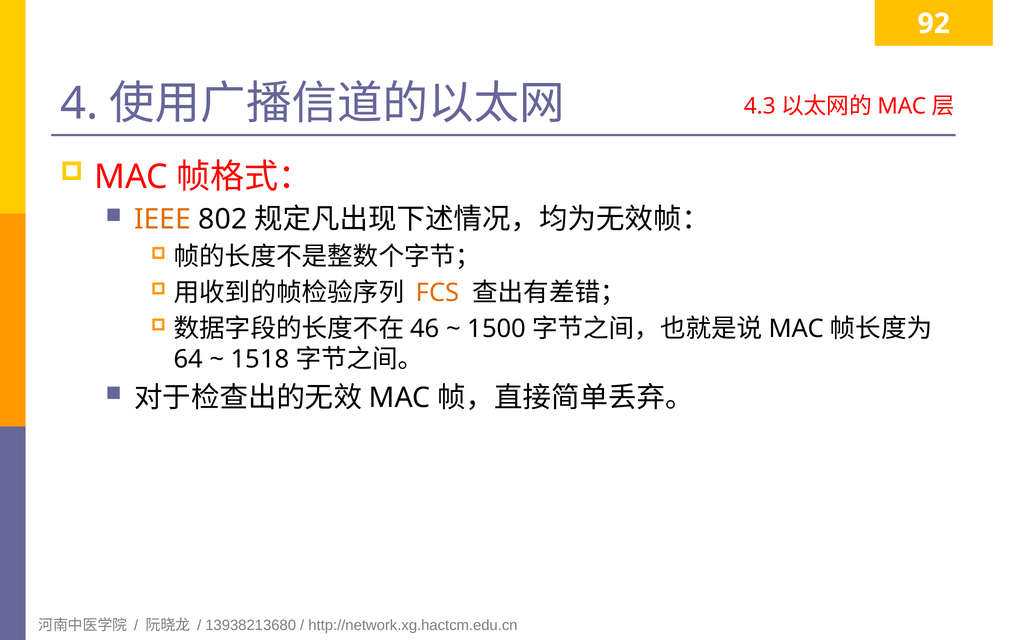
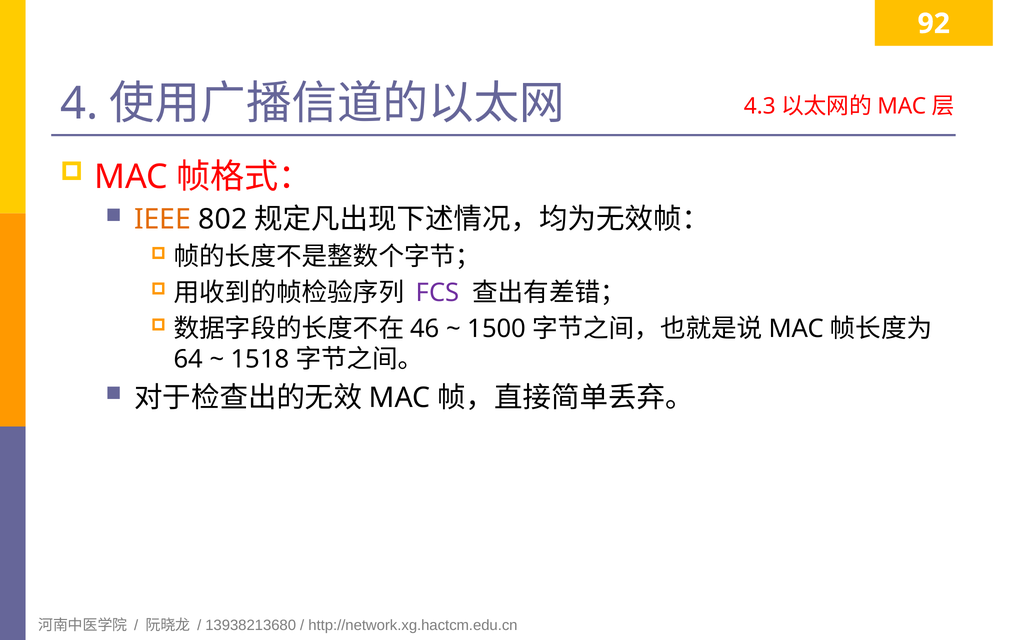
FCS colour: orange -> purple (438, 293)
